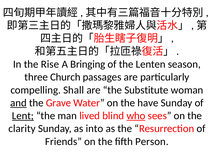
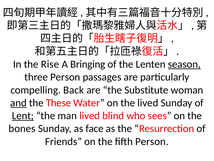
season underline: none -> present (184, 64)
three Church: Church -> Person (65, 77)
Shall: Shall -> Back (74, 90)
Grave: Grave -> These (58, 103)
the have: have -> lived (148, 103)
who underline: present -> none (136, 115)
clarity: clarity -> bones (22, 128)
into: into -> face (95, 128)
